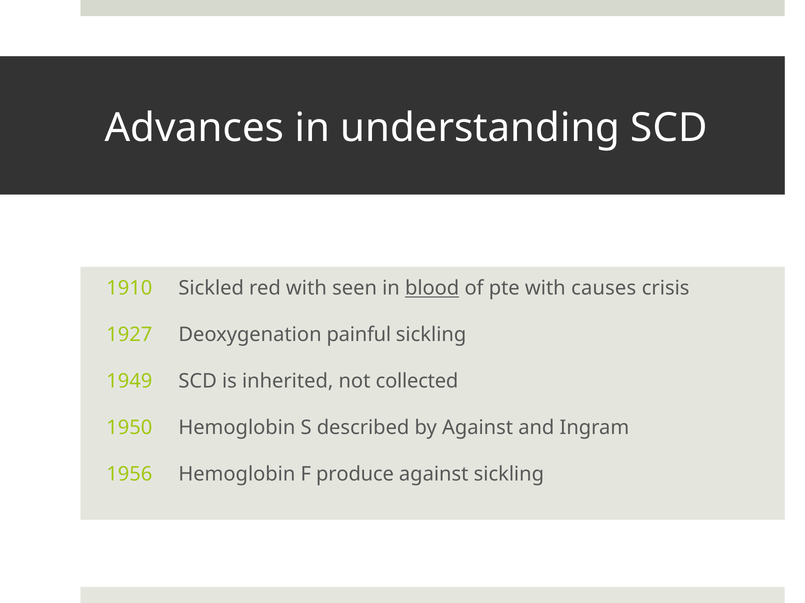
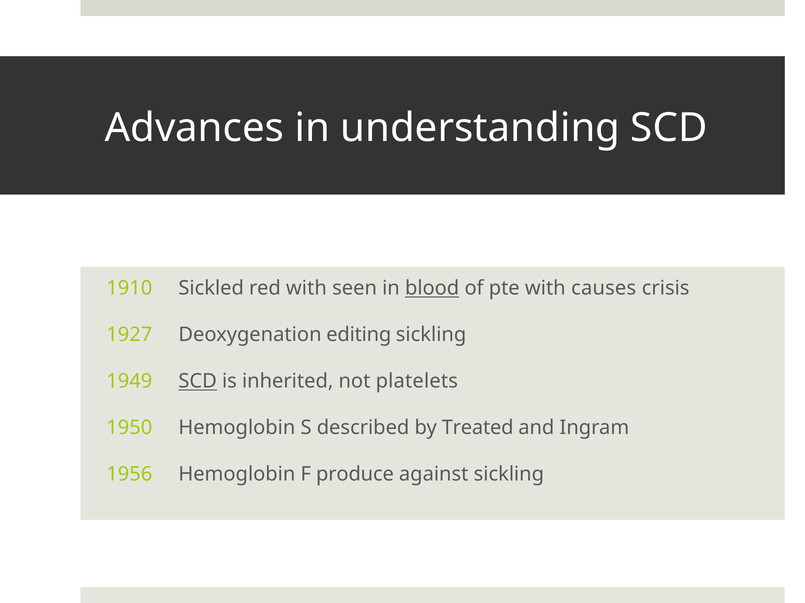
painful: painful -> editing (359, 335)
SCD underline: none -> present (198, 382)
collected: collected -> platelets (417, 382)
by Against: Against -> Treated (478, 428)
